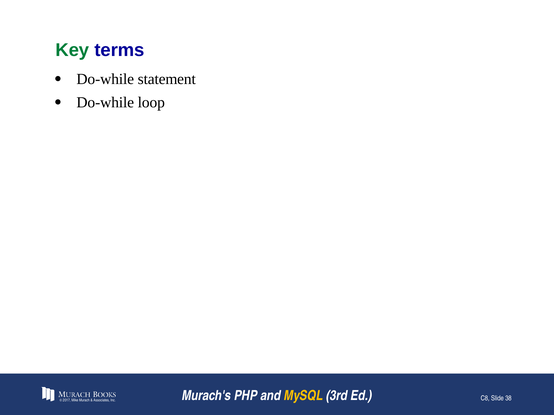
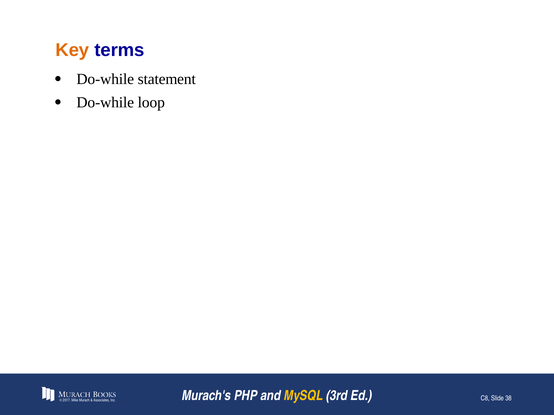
Key colour: green -> orange (72, 50)
